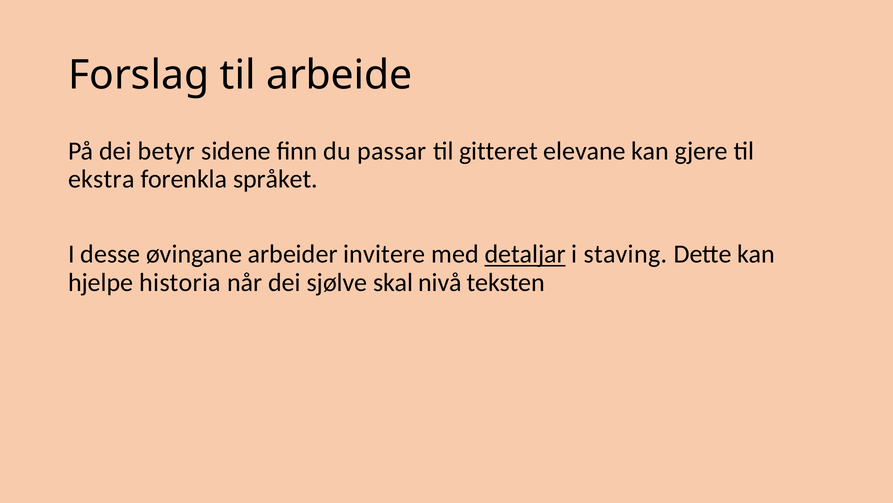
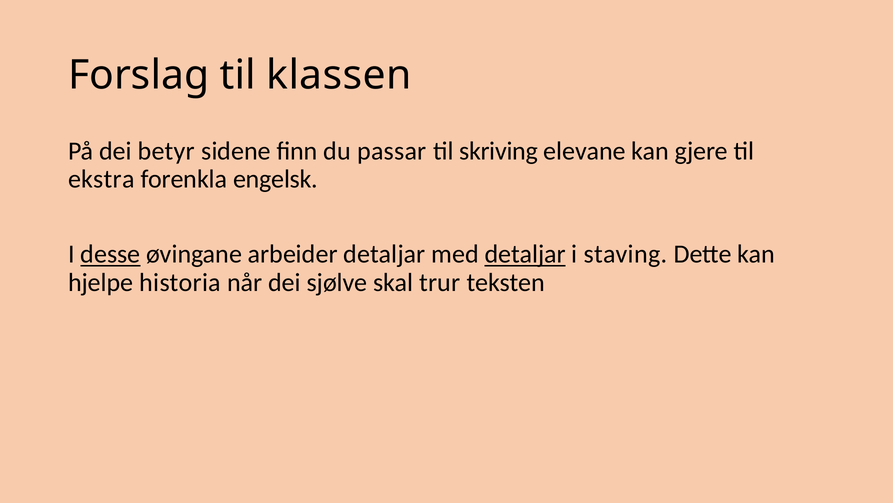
arbeide: arbeide -> klassen (339, 75)
gitteret: gitteret -> skriving (499, 151)
språket: språket -> engelsk (276, 179)
desse underline: none -> present (110, 254)
arbeider invitere: invitere -> detaljar (384, 254)
nivå: nivå -> trur (440, 282)
